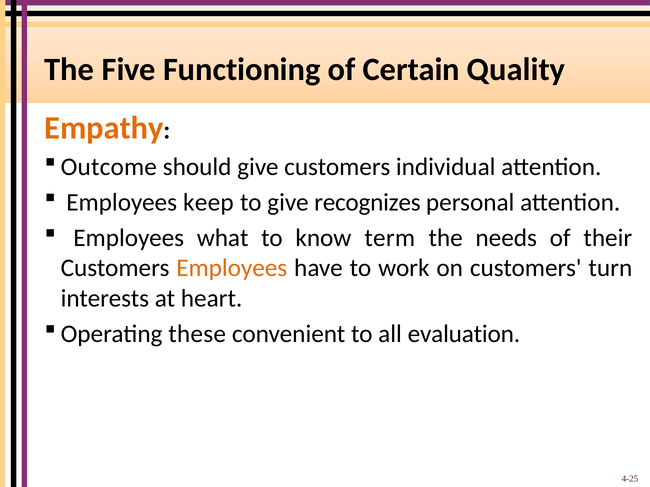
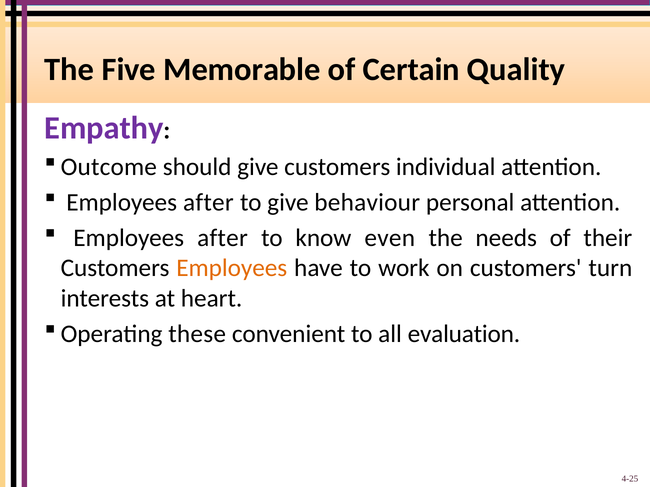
Functioning: Functioning -> Memorable (242, 70)
Empathy colour: orange -> purple (104, 128)
keep: keep -> after (208, 203)
recognizes: recognizes -> behaviour (367, 203)
what: what -> after (222, 238)
term: term -> even (390, 238)
